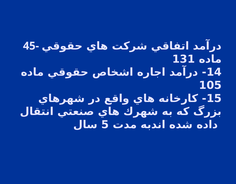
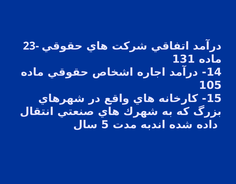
45-: 45- -> 23- (31, 46)
